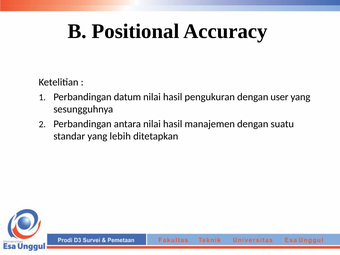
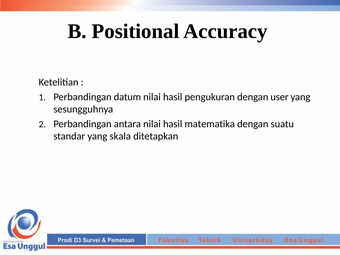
manajemen: manajemen -> matematika (210, 124)
lebih: lebih -> skala (120, 136)
